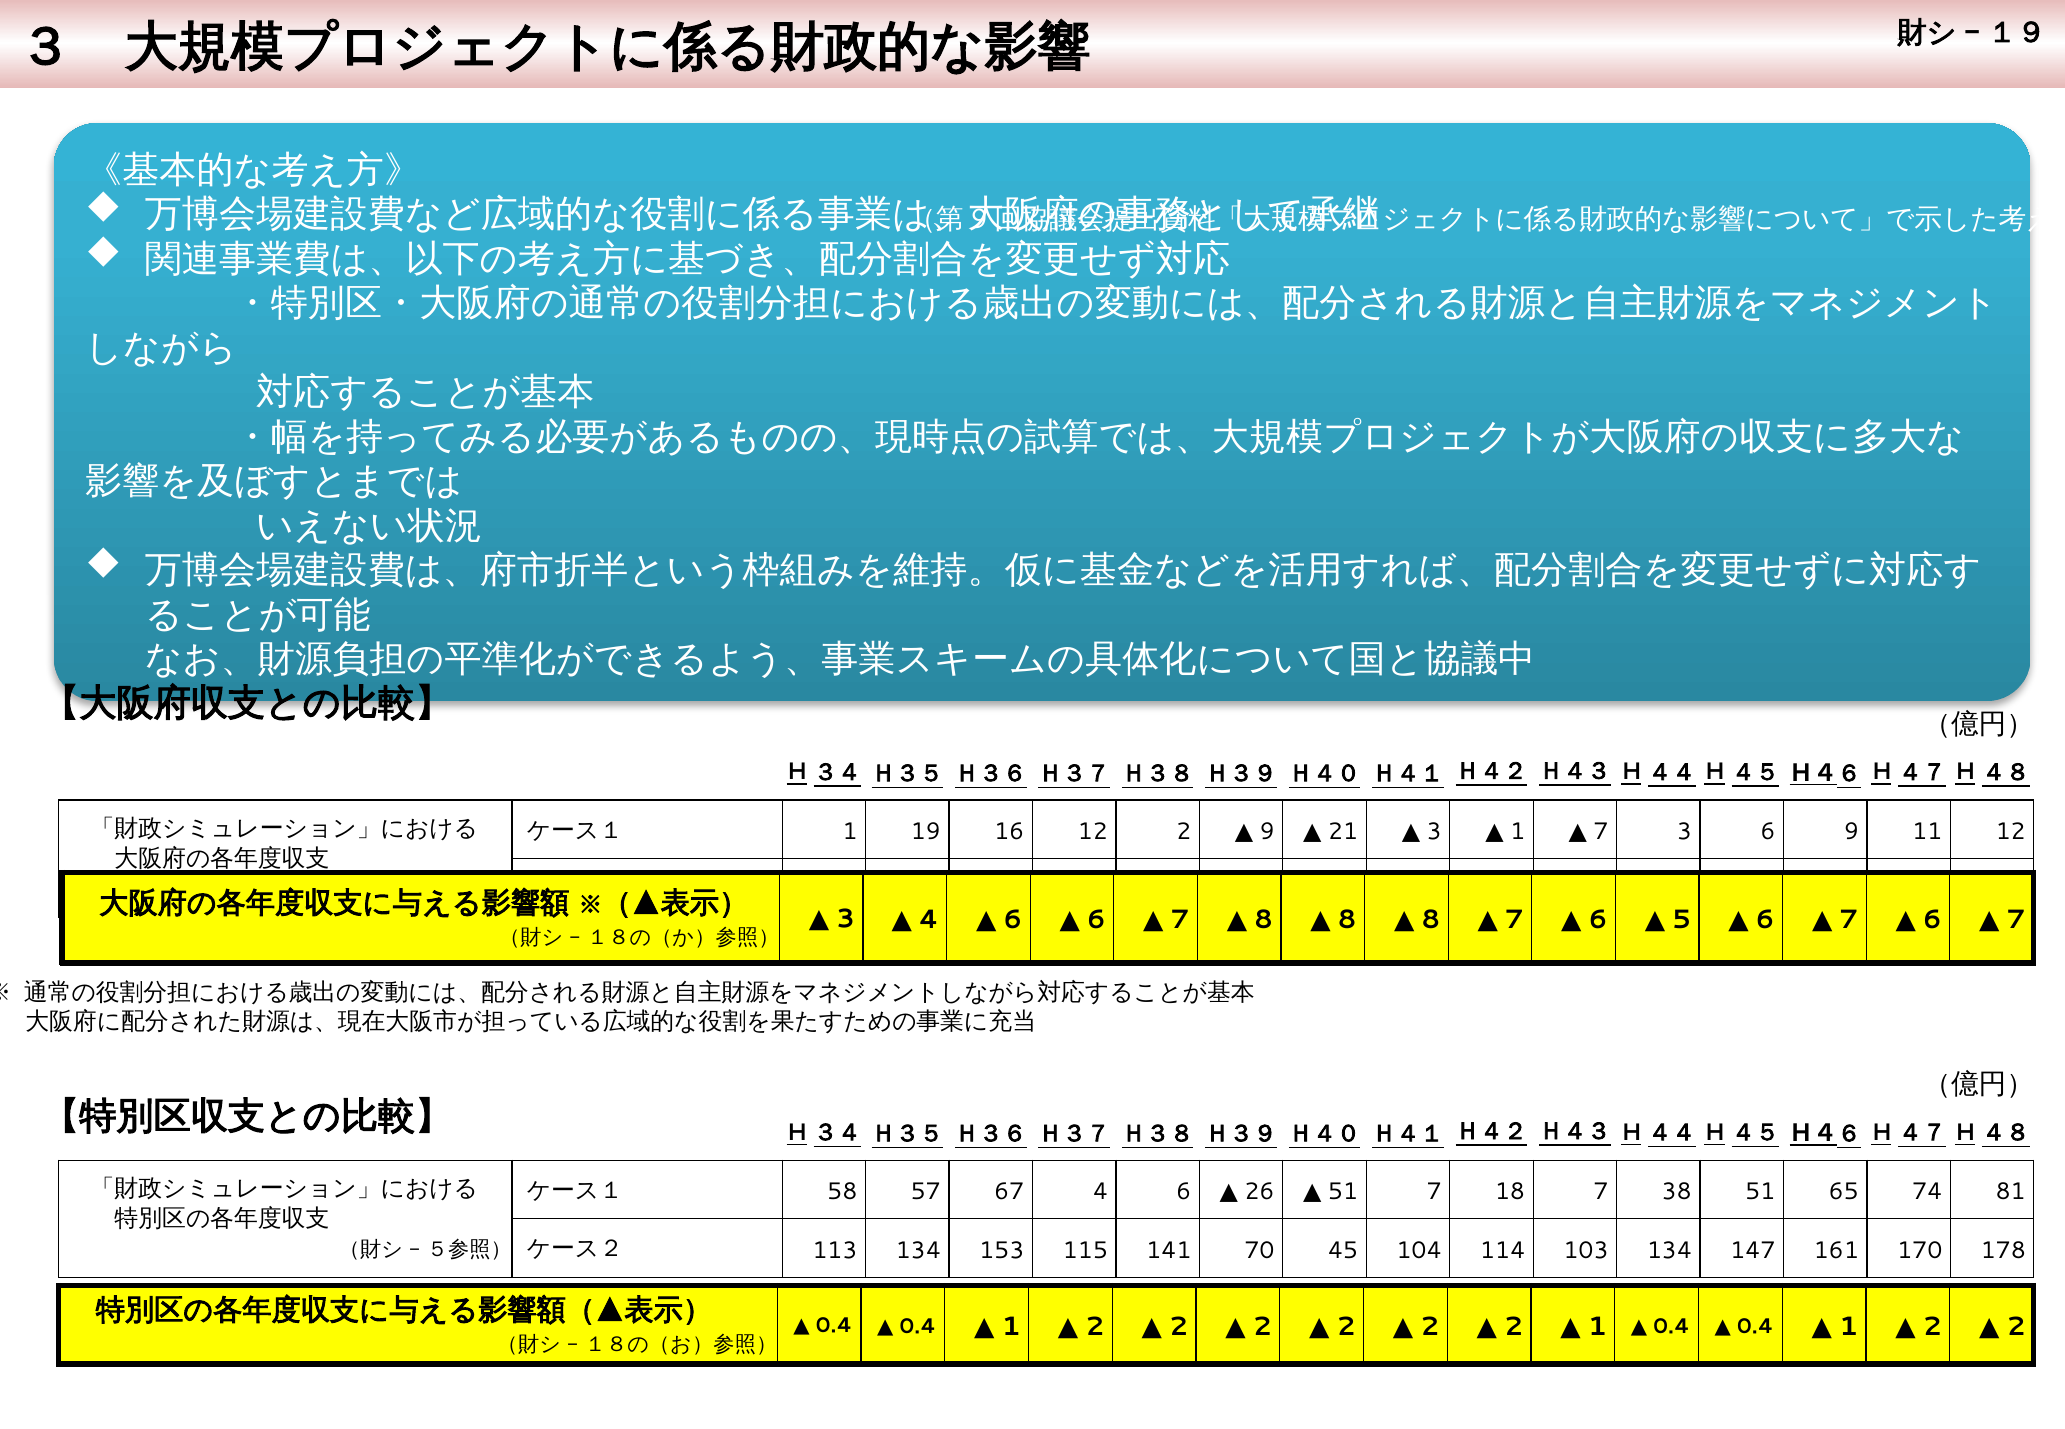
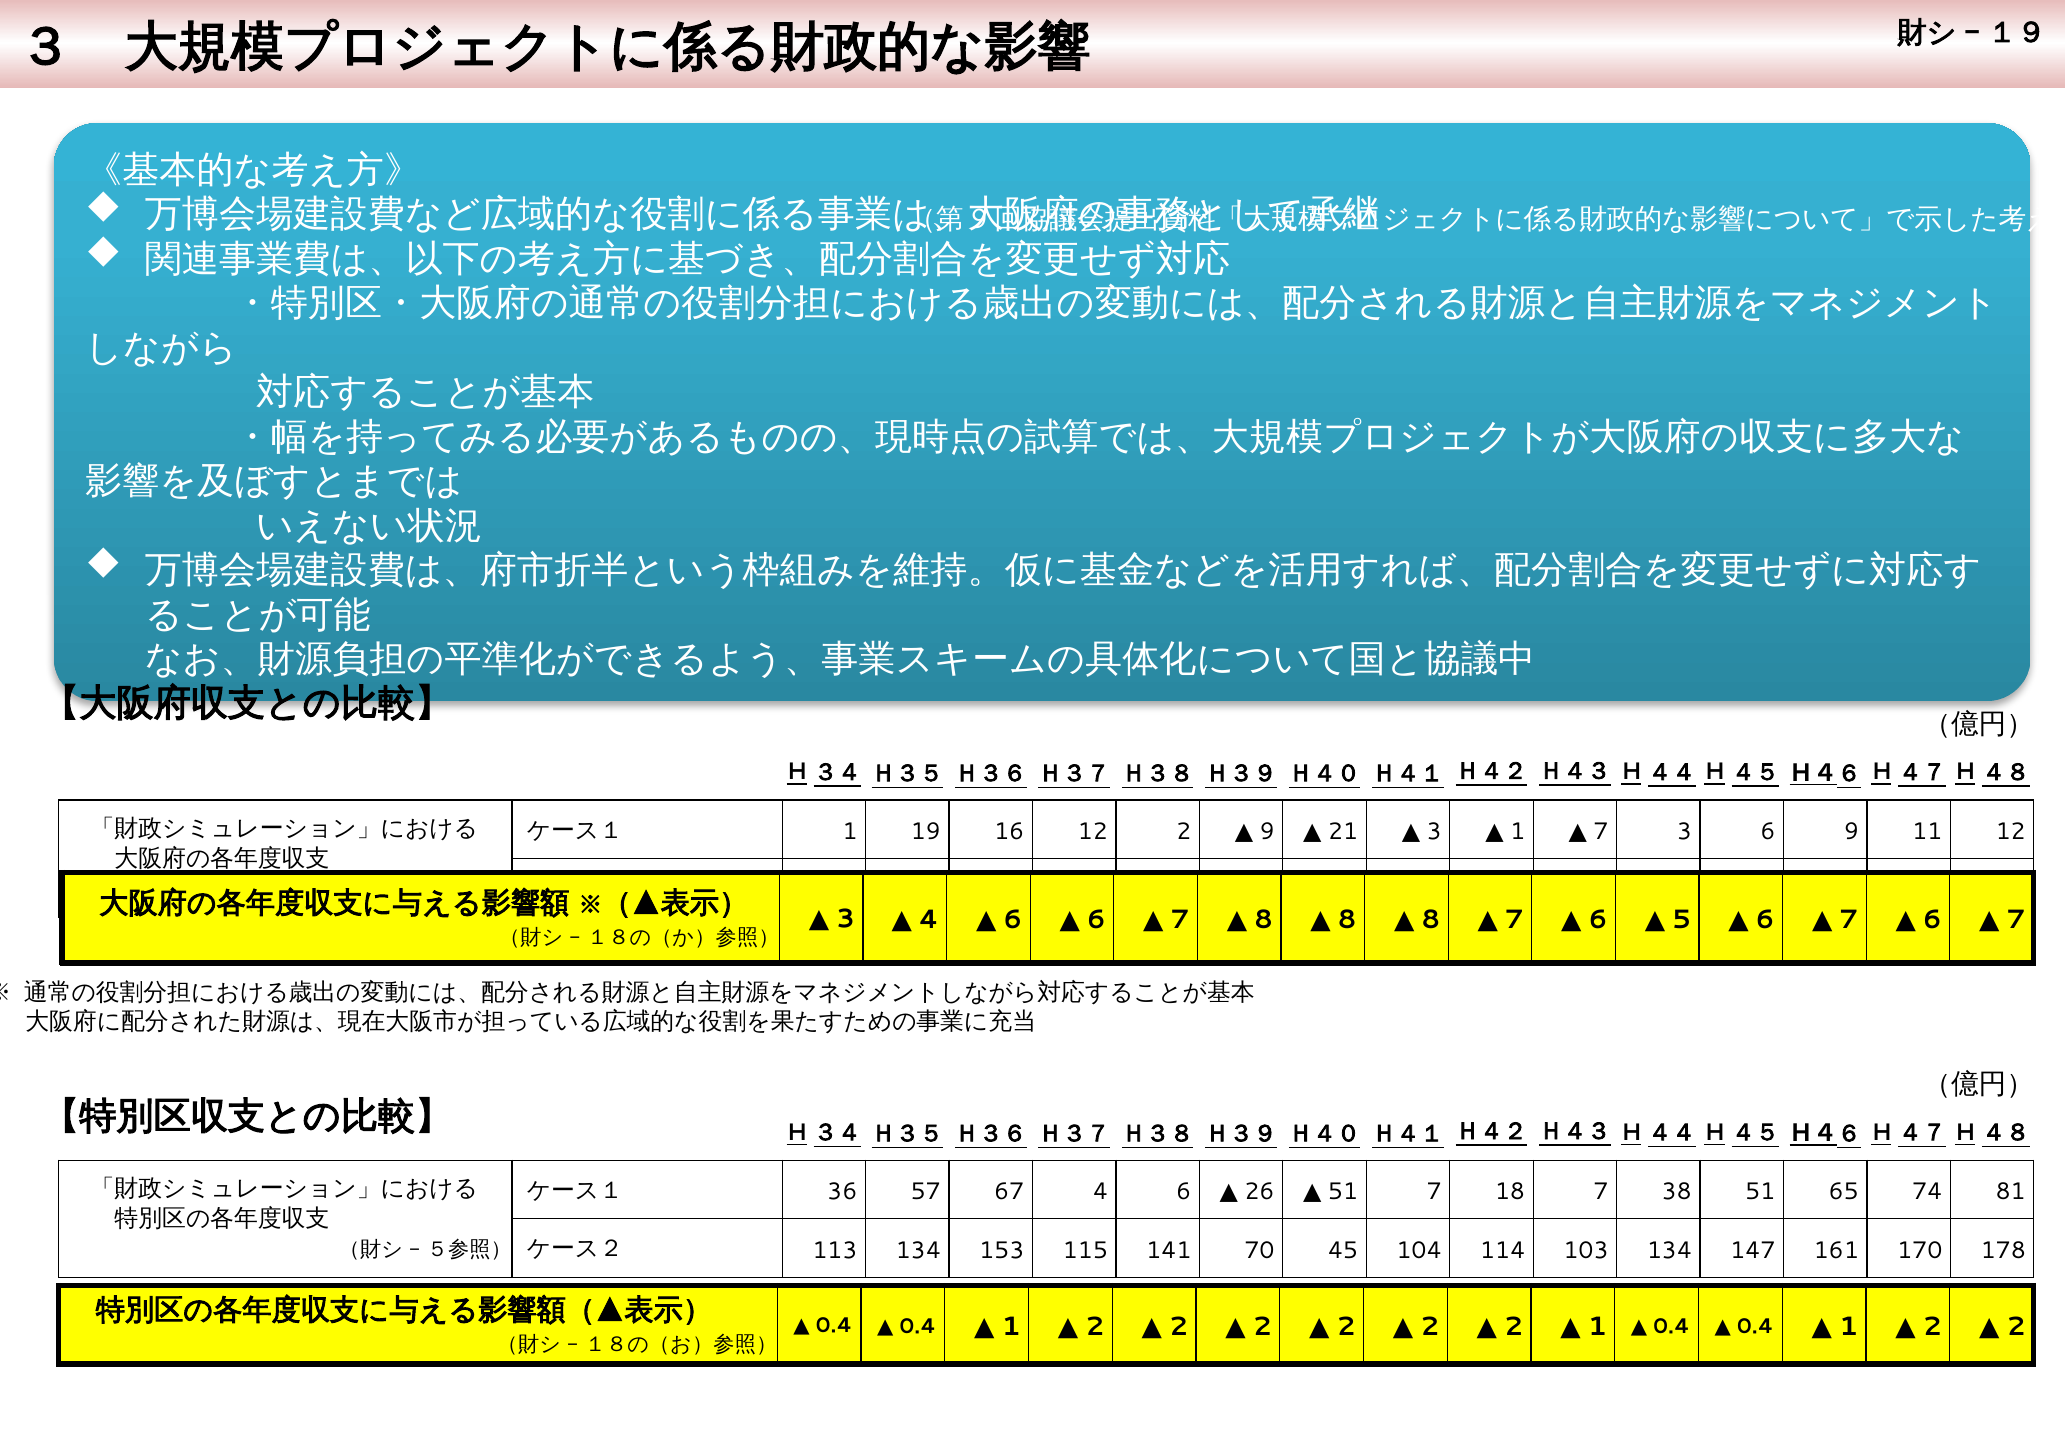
58: 58 -> 36 (842, 1192)
